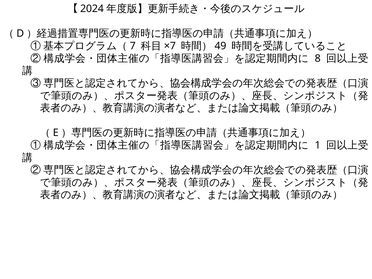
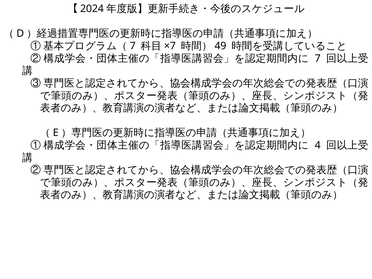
8: 8 -> 7 (318, 58)
1: 1 -> 4 (318, 145)
